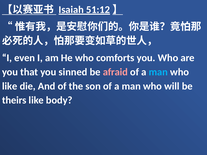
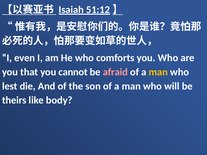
sinned: sinned -> cannot (73, 72)
man colour: light blue -> yellow (158, 72)
like: like -> lest (10, 86)
